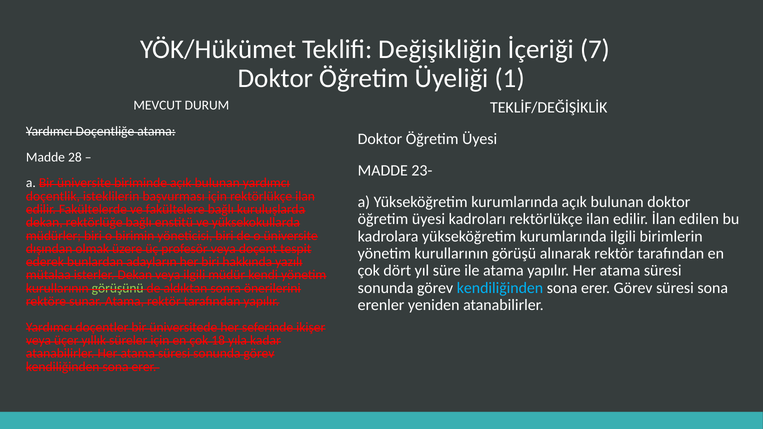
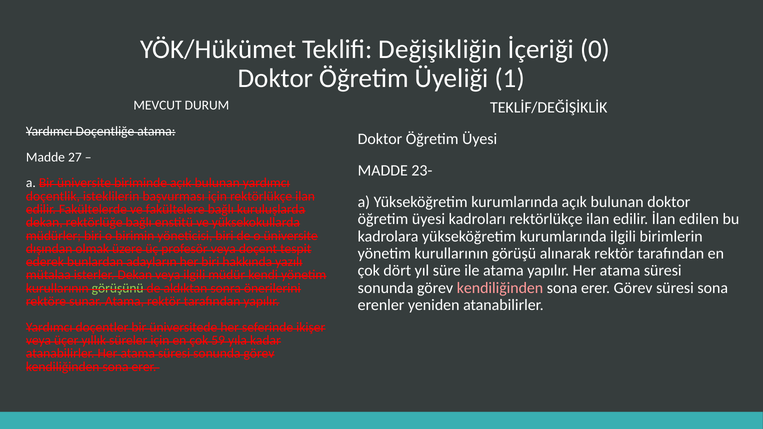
7: 7 -> 0 (595, 49)
28: 28 -> 27 (75, 157)
kendiliğinden colour: light blue -> pink (500, 288)
18: 18 -> 59 (218, 340)
